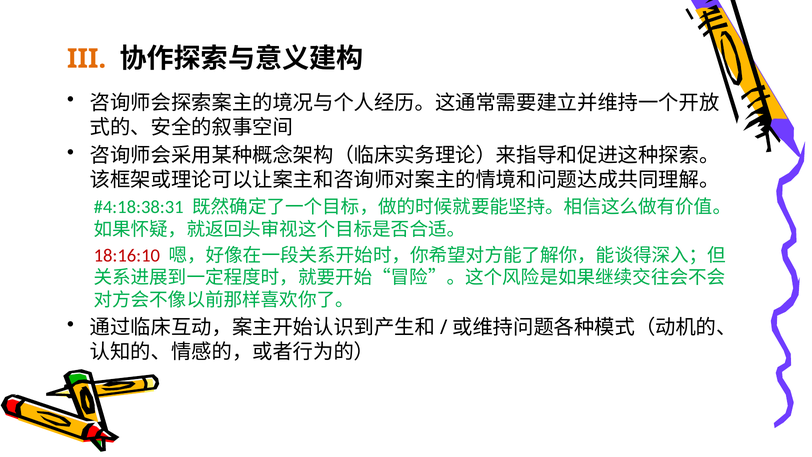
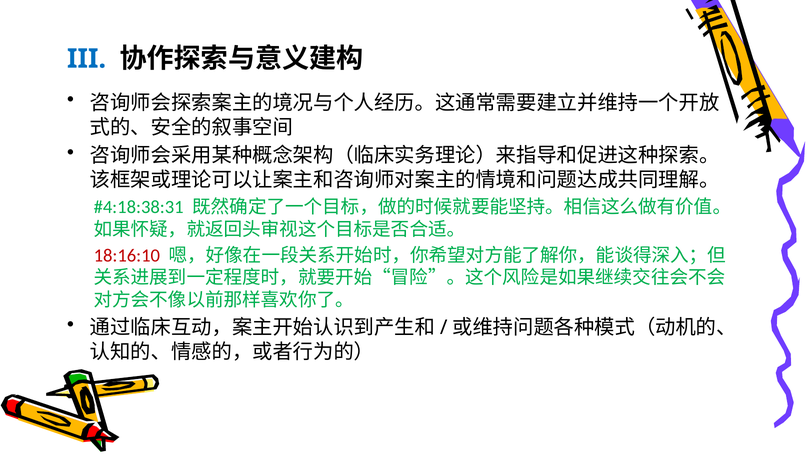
III colour: orange -> blue (86, 59)
